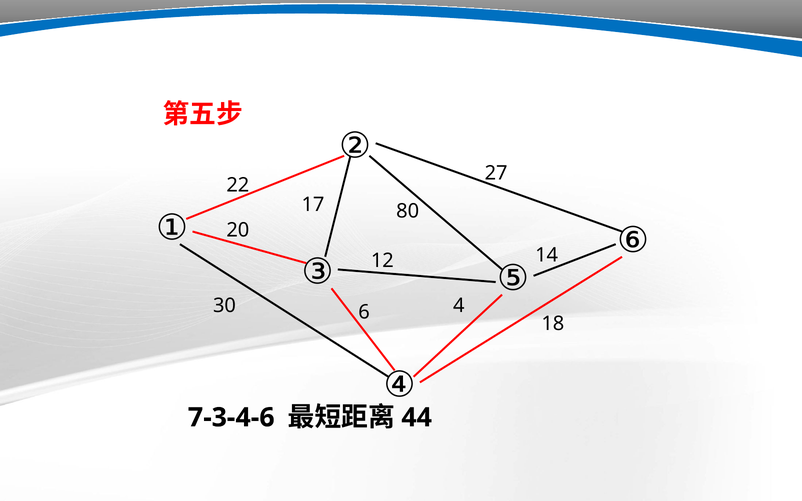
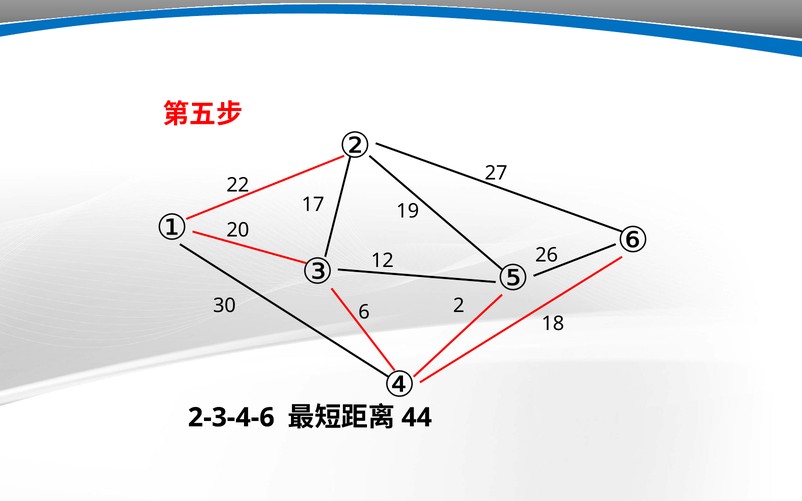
80: 80 -> 19 (408, 211)
14: 14 -> 26 (547, 255)
4: 4 -> 2 (459, 306)
7-3-4-6: 7-3-4-6 -> 2-3-4-6 (231, 418)
